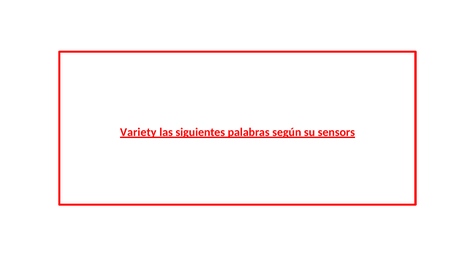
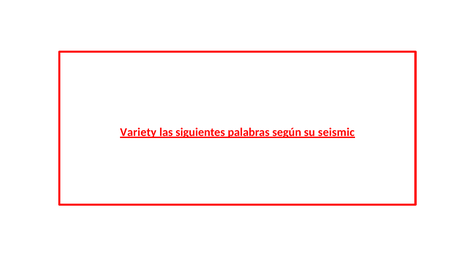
sensors: sensors -> seismic (336, 132)
